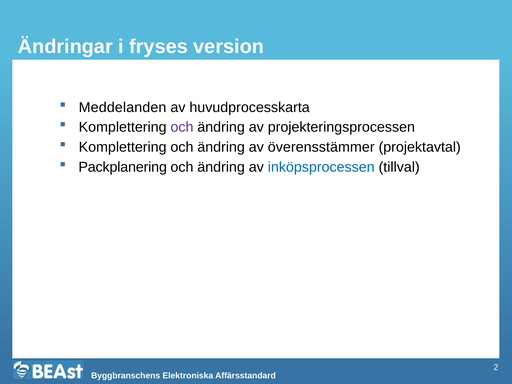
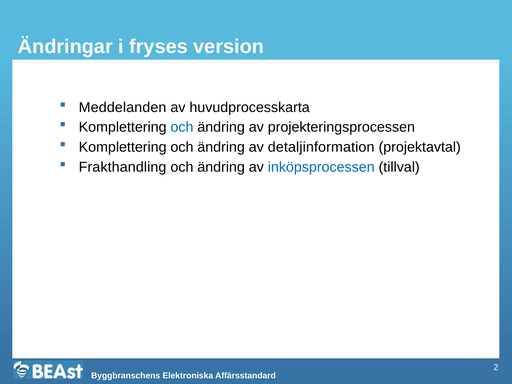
och colour: purple -> blue (182, 127)
överensstämmer: överensstämmer -> detaljinformation (321, 147)
Packplanering: Packplanering -> Frakthandling (123, 167)
